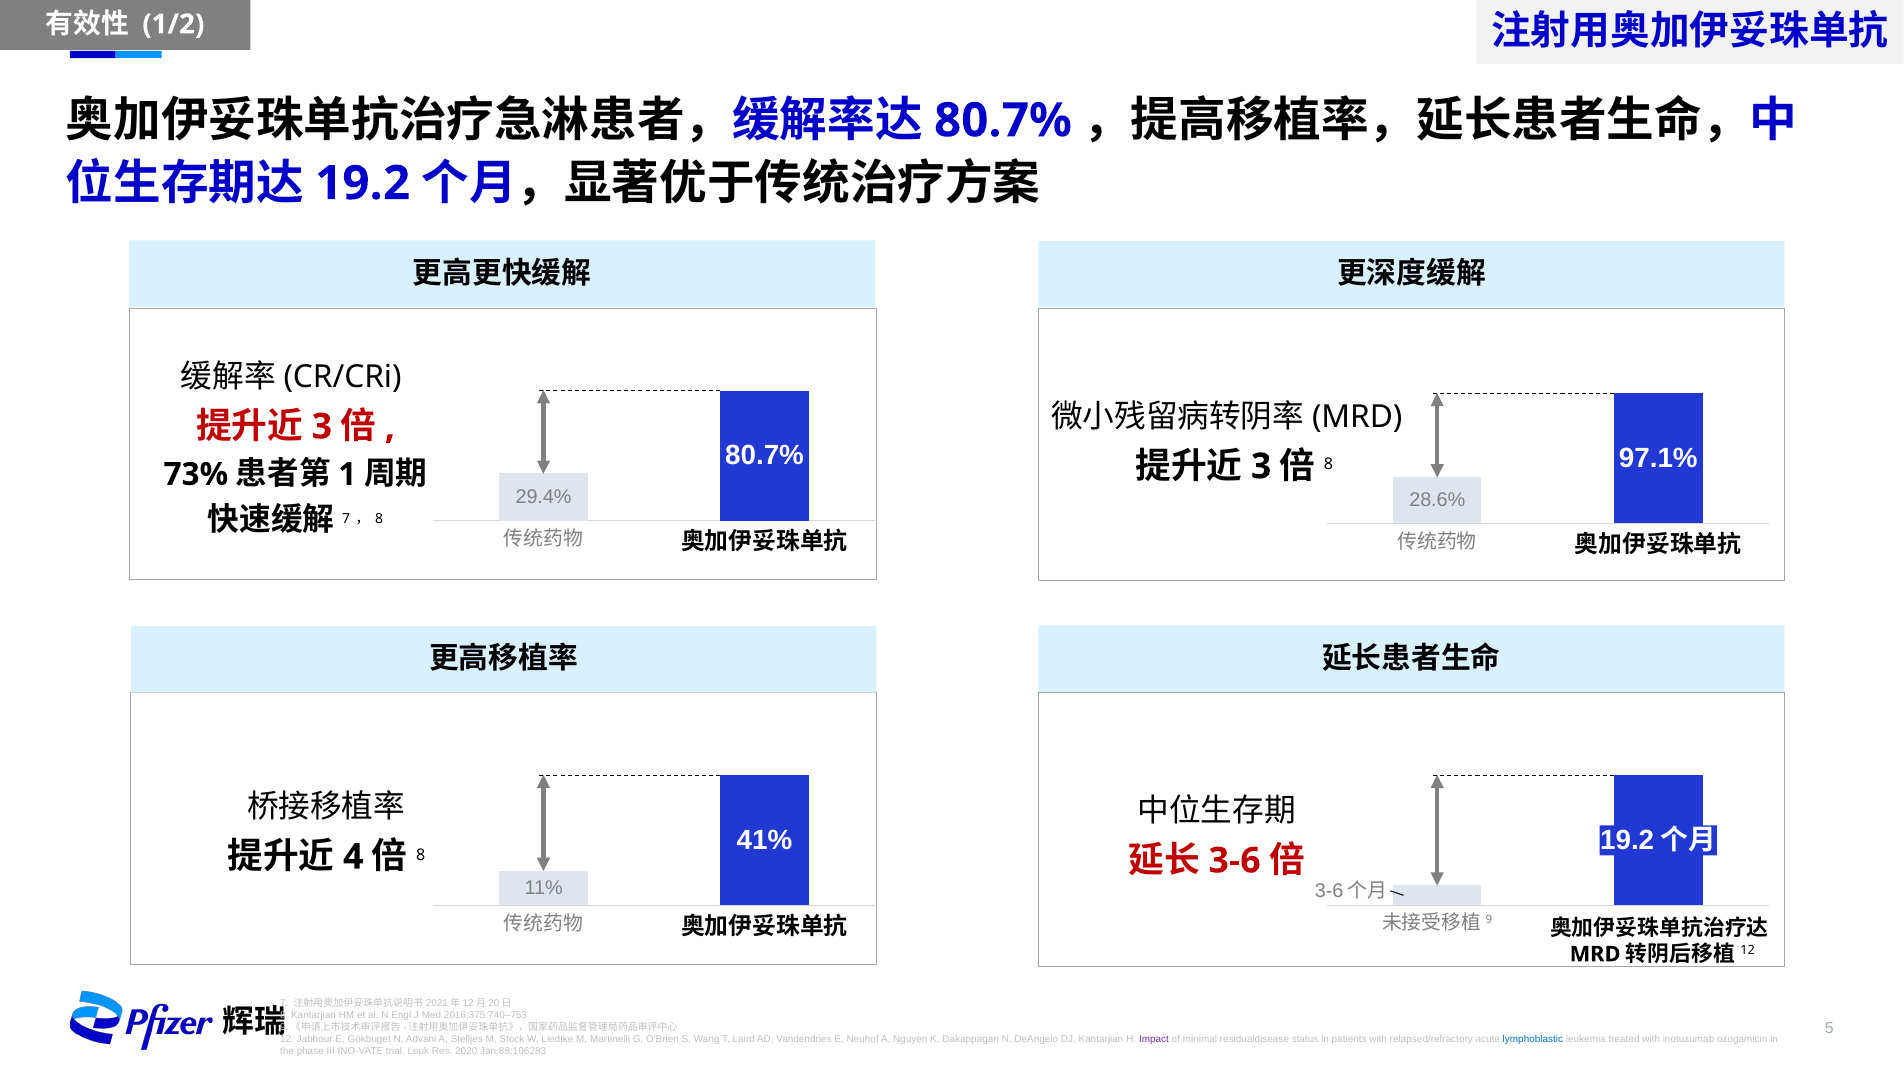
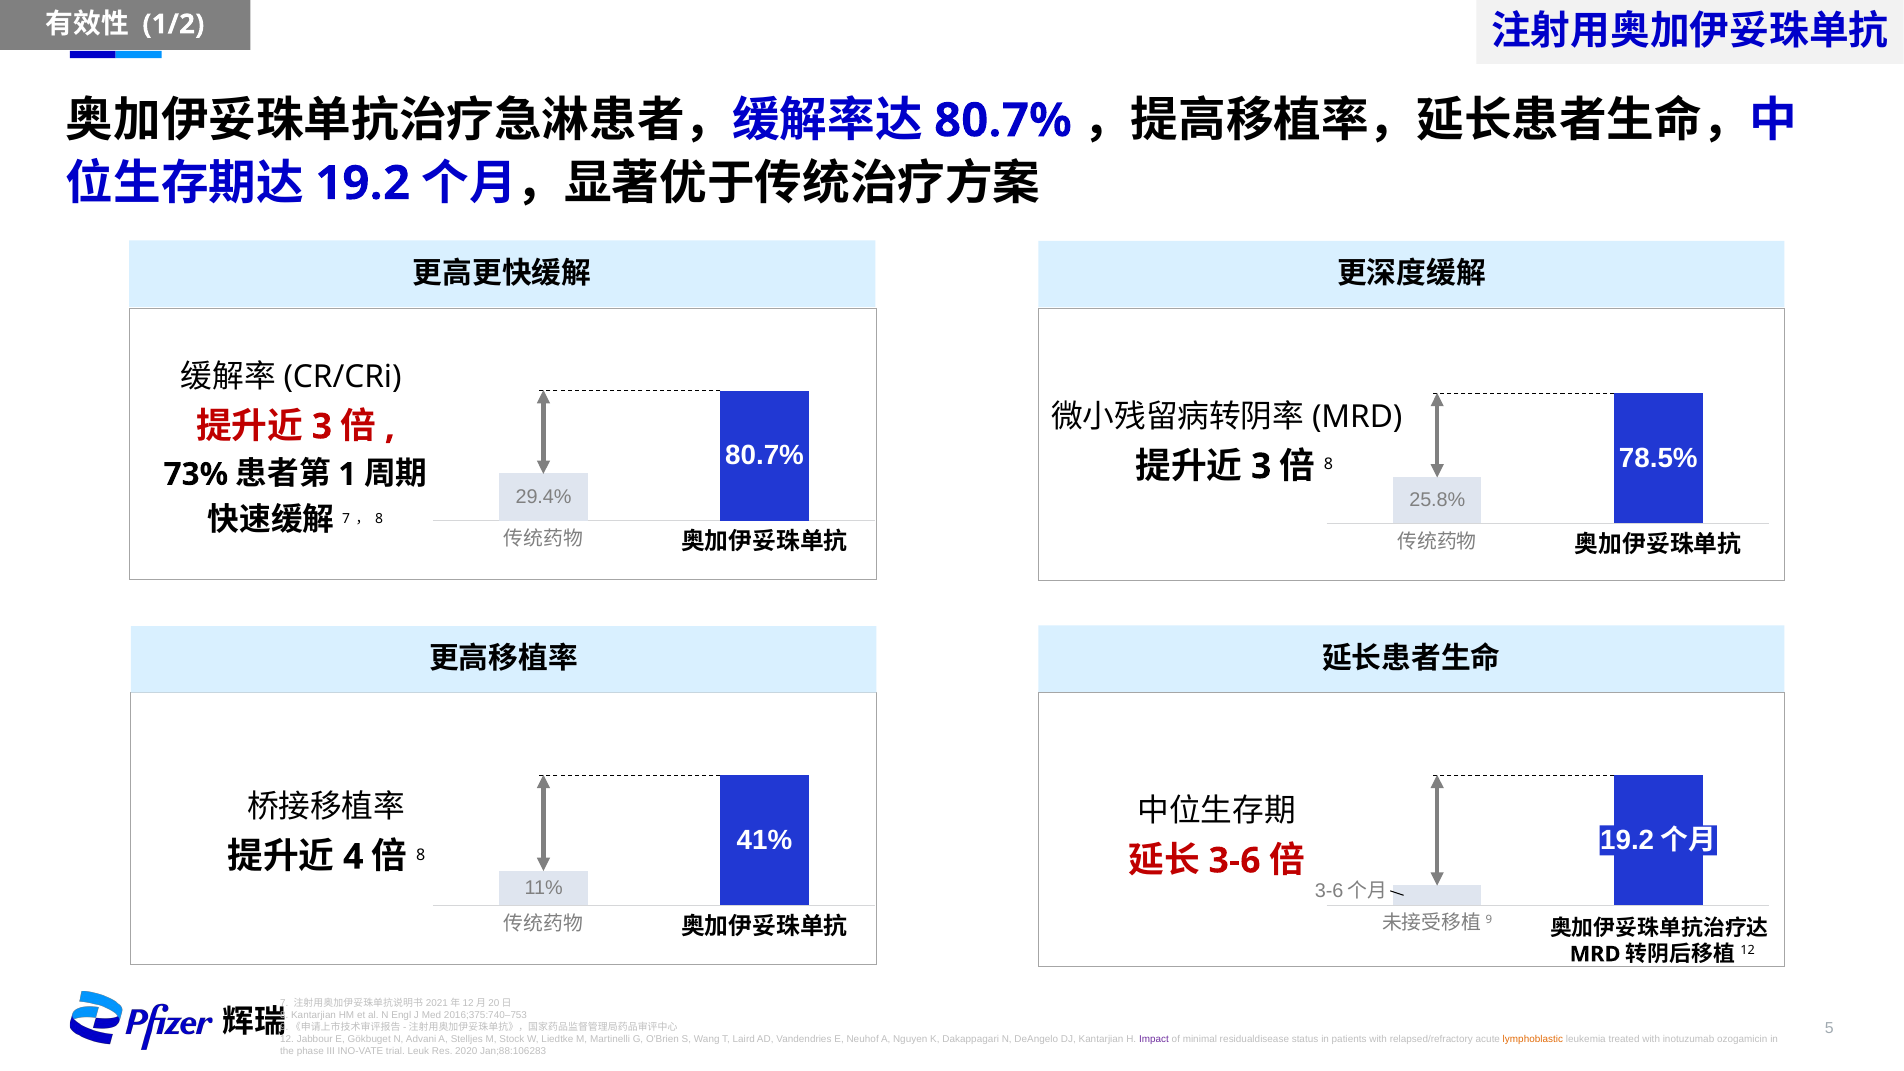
97.1%: 97.1% -> 78.5% (1658, 458)
28.6%: 28.6% -> 25.8% (1437, 500)
lymphoblastic colour: blue -> orange (1533, 1039)
